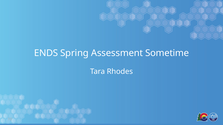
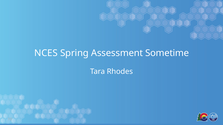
ENDS: ENDS -> NCES (46, 53)
